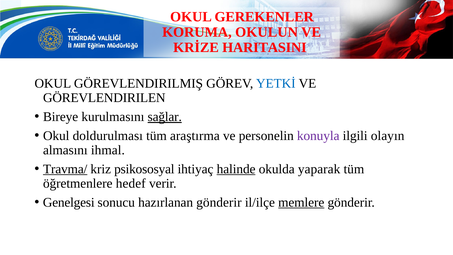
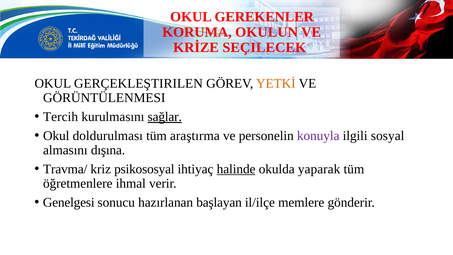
HARITASINI: HARITASINI -> SEÇILECEK (264, 47)
GÖREVLENDIRILMIŞ: GÖREVLENDIRILMIŞ -> GERÇEKLEŞTIRILEN (138, 83)
YETKİ colour: blue -> orange (276, 83)
GÖREVLENDIRILEN: GÖREVLENDIRILEN -> GÖRÜNTÜLENMESI (104, 98)
Bireye: Bireye -> Tercih (61, 117)
olayın: olayın -> sosyal (388, 136)
ihmal: ihmal -> dışına (108, 150)
Travma/ underline: present -> none (65, 169)
hedef: hedef -> ihmal (131, 183)
hazırlanan gönderir: gönderir -> başlayan (219, 202)
memlere underline: present -> none (301, 202)
